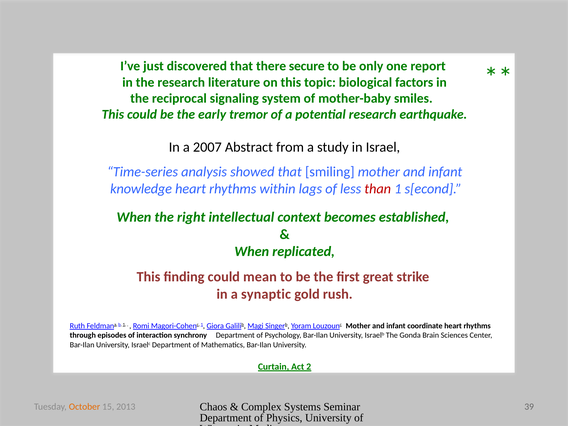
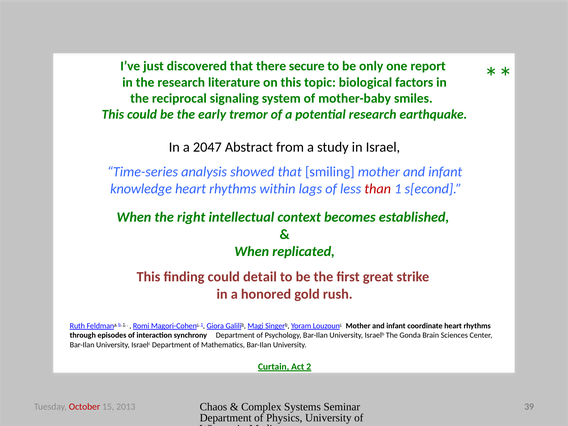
2007: 2007 -> 2047 (207, 147)
mean: mean -> detail (260, 277)
synaptic: synaptic -> honored (266, 294)
October colour: orange -> red (84, 407)
